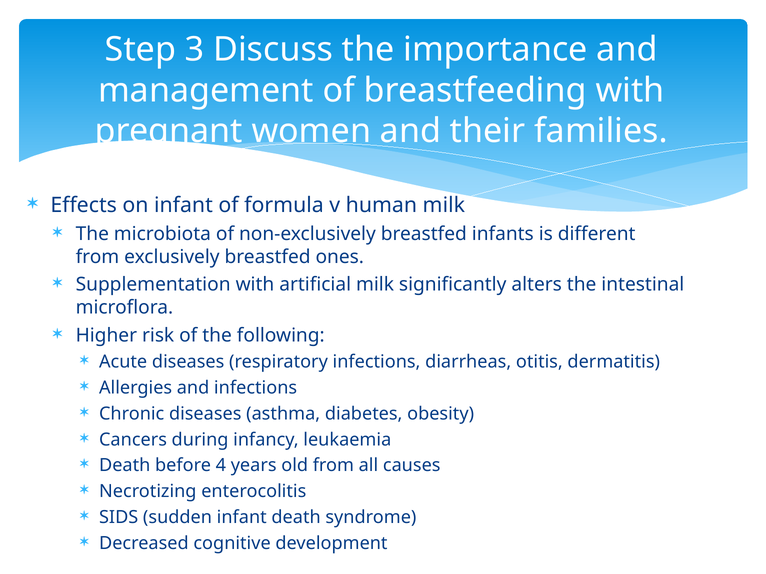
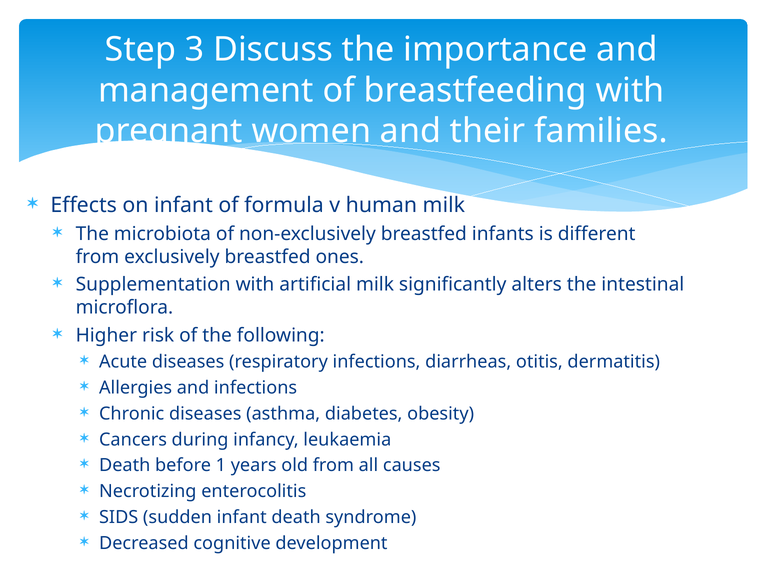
4: 4 -> 1 (221, 466)
